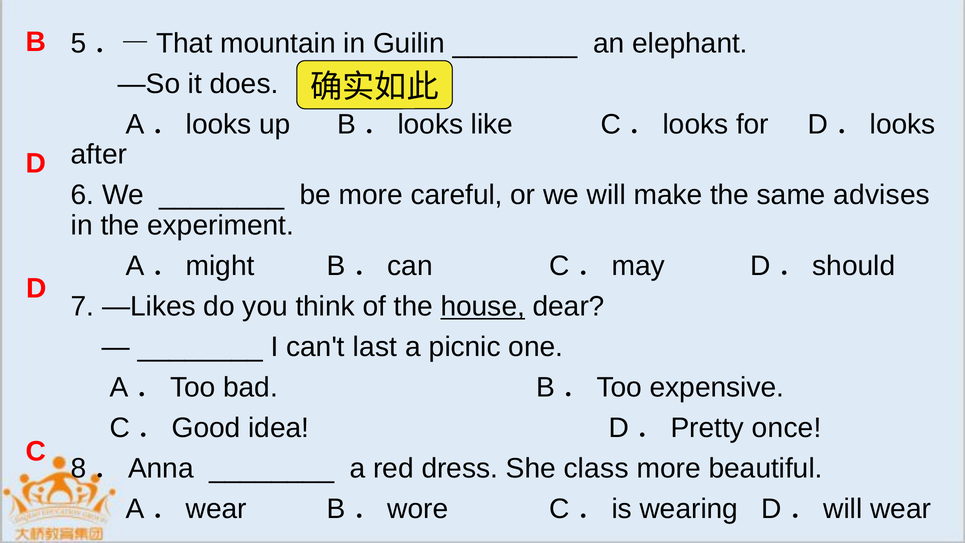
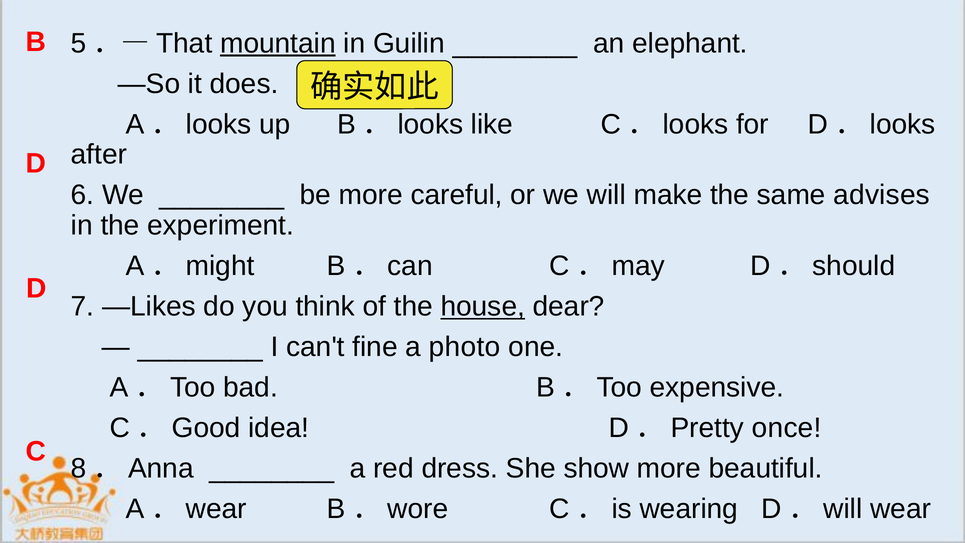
mountain underline: none -> present (278, 43)
last: last -> fine (375, 347)
picnic: picnic -> photo (465, 347)
class: class -> show (596, 468)
